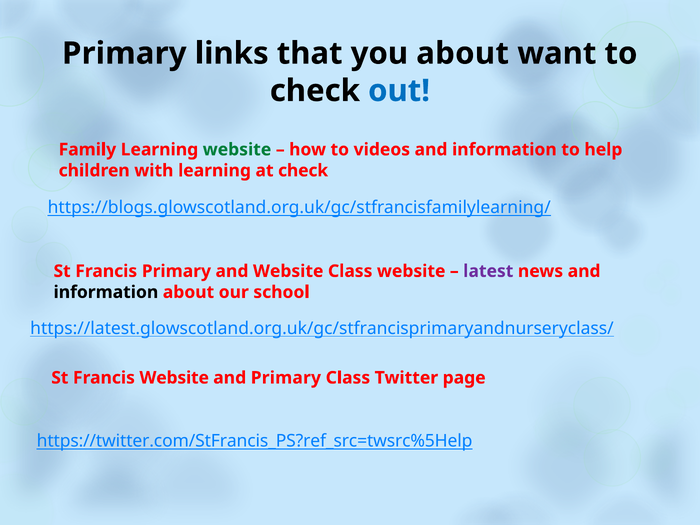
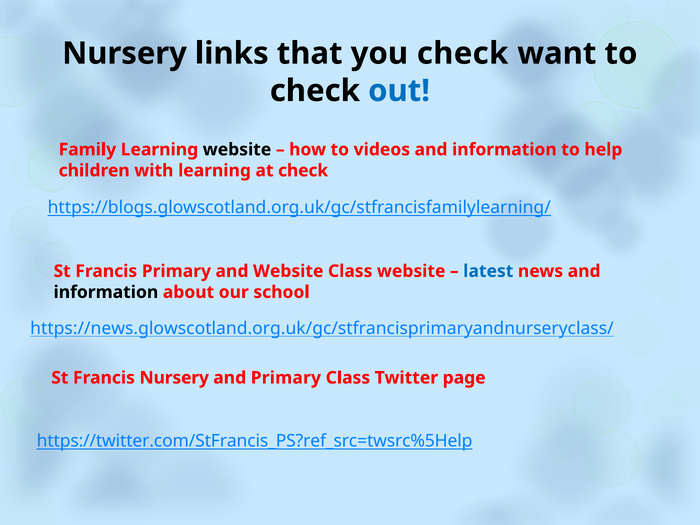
Primary: Primary -> Nursery (124, 53)
you about: about -> check (463, 53)
website colour: green -> black (237, 150)
latest colour: purple -> blue (488, 271)
https://latest.glowscotland.org.uk/gc/stfrancisprimaryandnurseryclass/: https://latest.glowscotland.org.uk/gc/stfrancisprimaryandnurseryclass/ -> https://news.glowscotland.org.uk/gc/stfrancisprimaryandnurseryclass/ (322, 328)
Francis Website: Website -> Nursery (174, 378)
